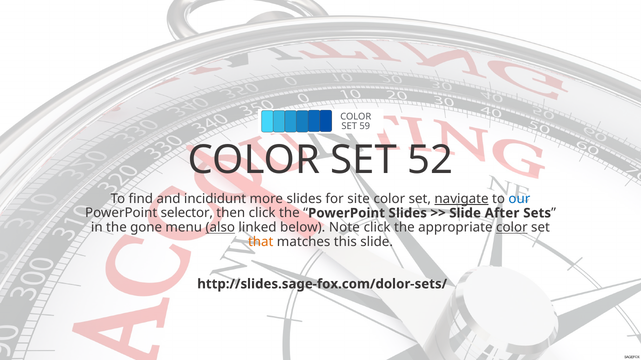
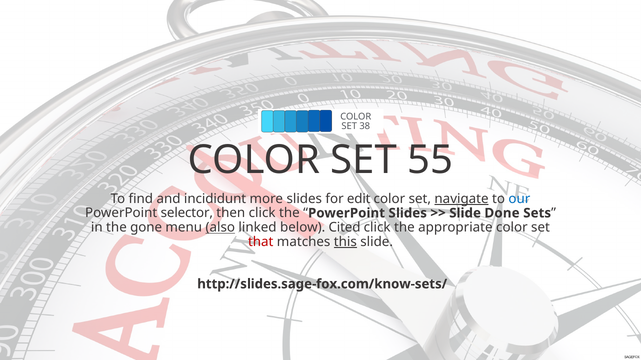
59: 59 -> 38 (365, 126)
52: 52 -> 55 (430, 160)
site: site -> edit (359, 199)
After: After -> Done (502, 213)
Note: Note -> Cited (345, 228)
color underline: present -> none (512, 228)
that colour: orange -> red (261, 242)
this underline: none -> present (345, 242)
http://slides.sage-fox.com/dolor-sets/: http://slides.sage-fox.com/dolor-sets/ -> http://slides.sage-fox.com/know-sets/ (322, 284)
